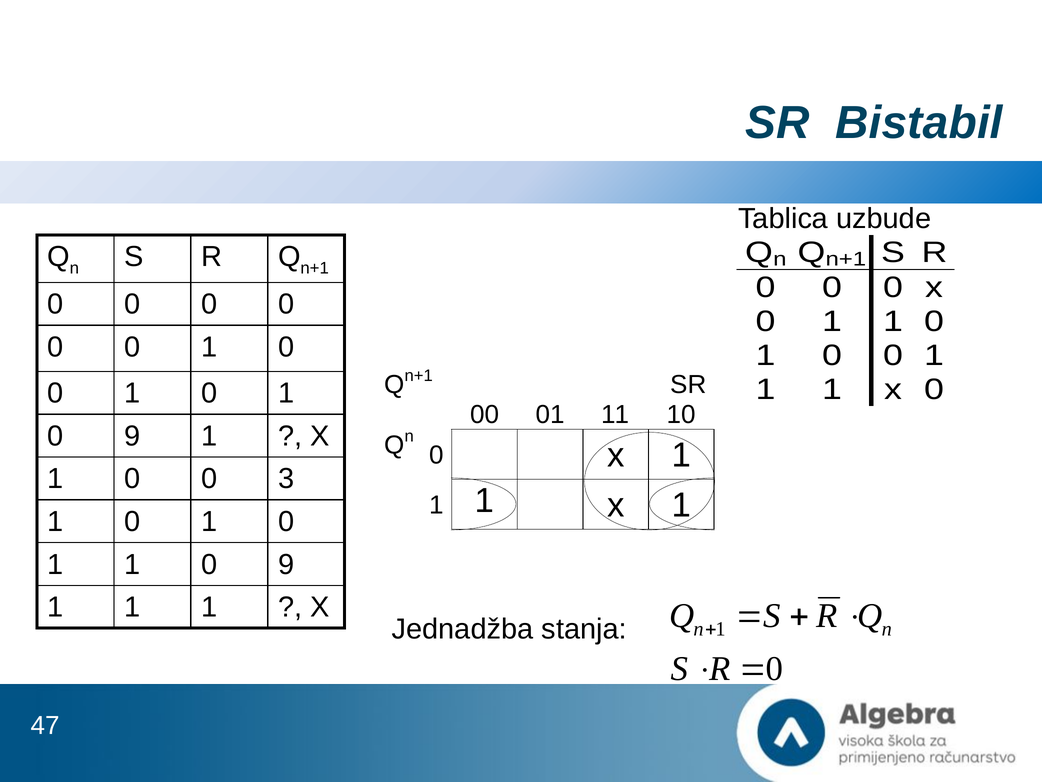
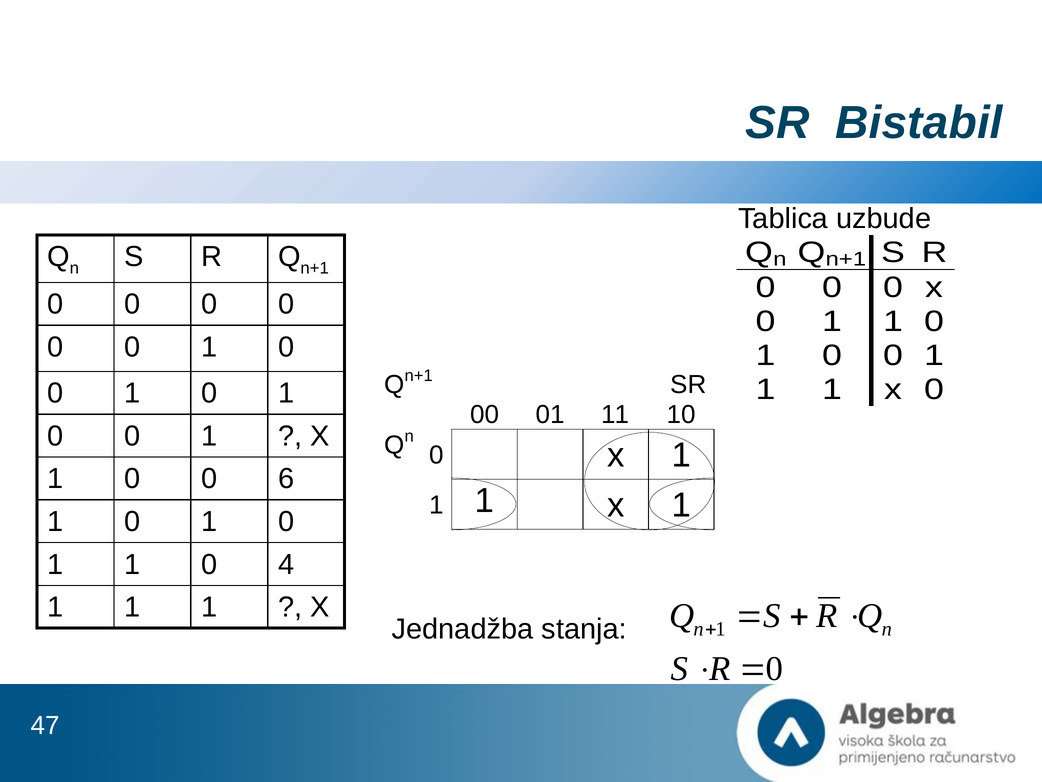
9: 9 -> 0 (132, 436)
3: 3 -> 6 (286, 479)
1 1 0 9: 9 -> 4 (286, 564)
